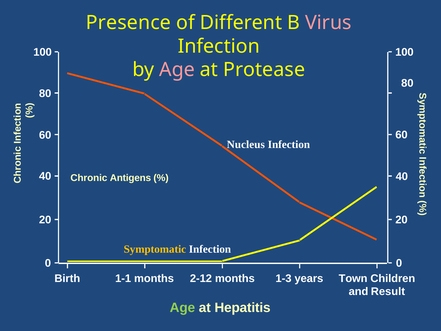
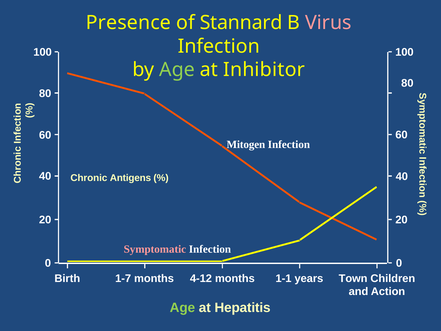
Different: Different -> Stannard (241, 23)
Age colour: pink -> light green (177, 70)
Protease: Protease -> Inhibitor (264, 70)
Nucleus: Nucleus -> Mitogen (246, 144)
Symptomatic colour: yellow -> pink (155, 249)
1-1: 1-1 -> 1-7 (123, 278)
2-12: 2-12 -> 4-12 (201, 278)
1-3: 1-3 -> 1-1 (284, 278)
Result: Result -> Action (388, 291)
